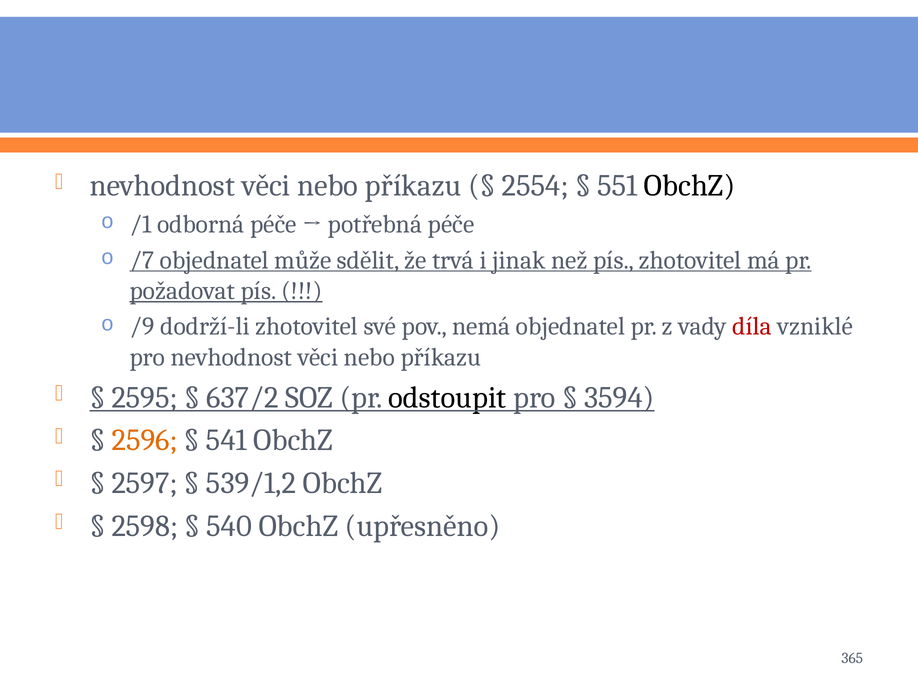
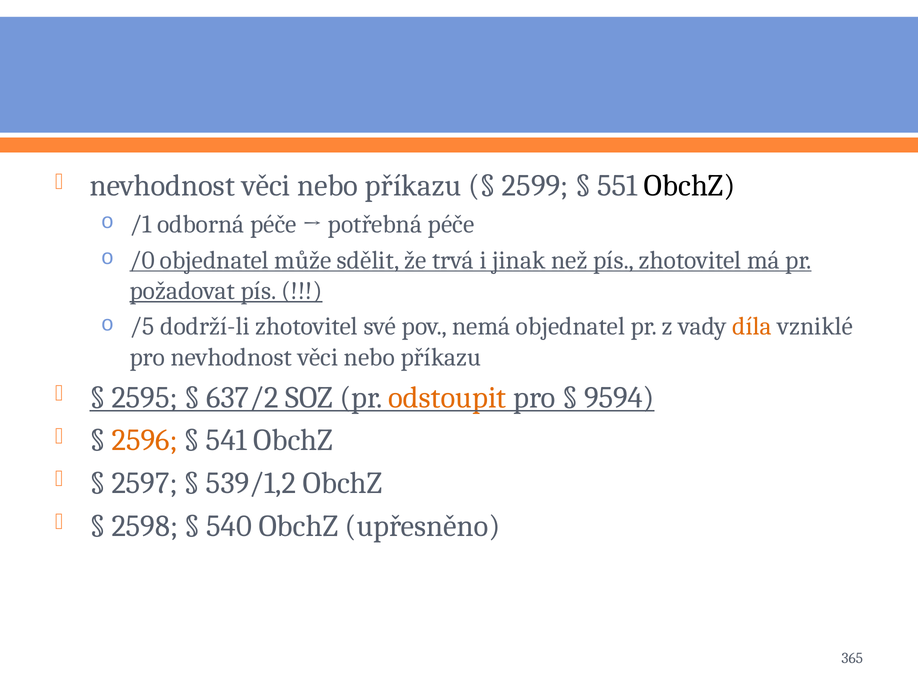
2554: 2554 -> 2599 (535, 186)
/7: /7 -> /0 (142, 260)
/9: /9 -> /5 (142, 326)
díla colour: red -> orange (752, 326)
odstoupit colour: black -> orange (447, 397)
3594: 3594 -> 9594 (619, 397)
